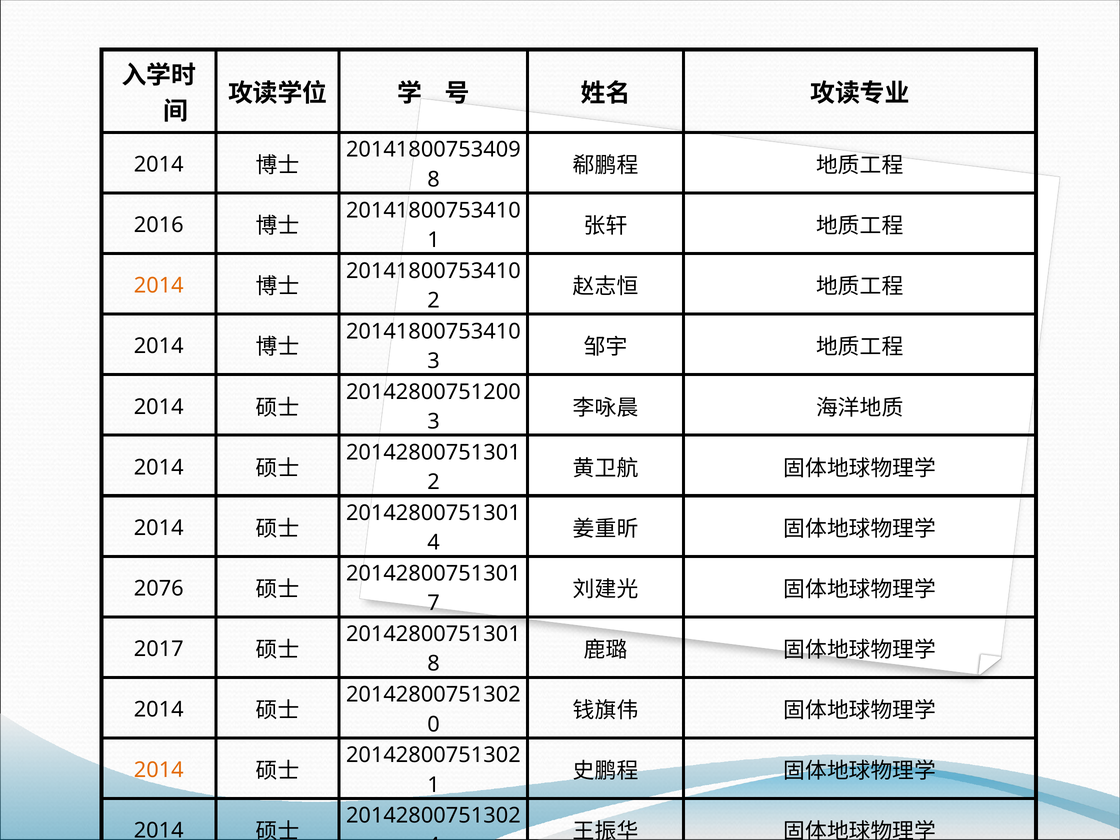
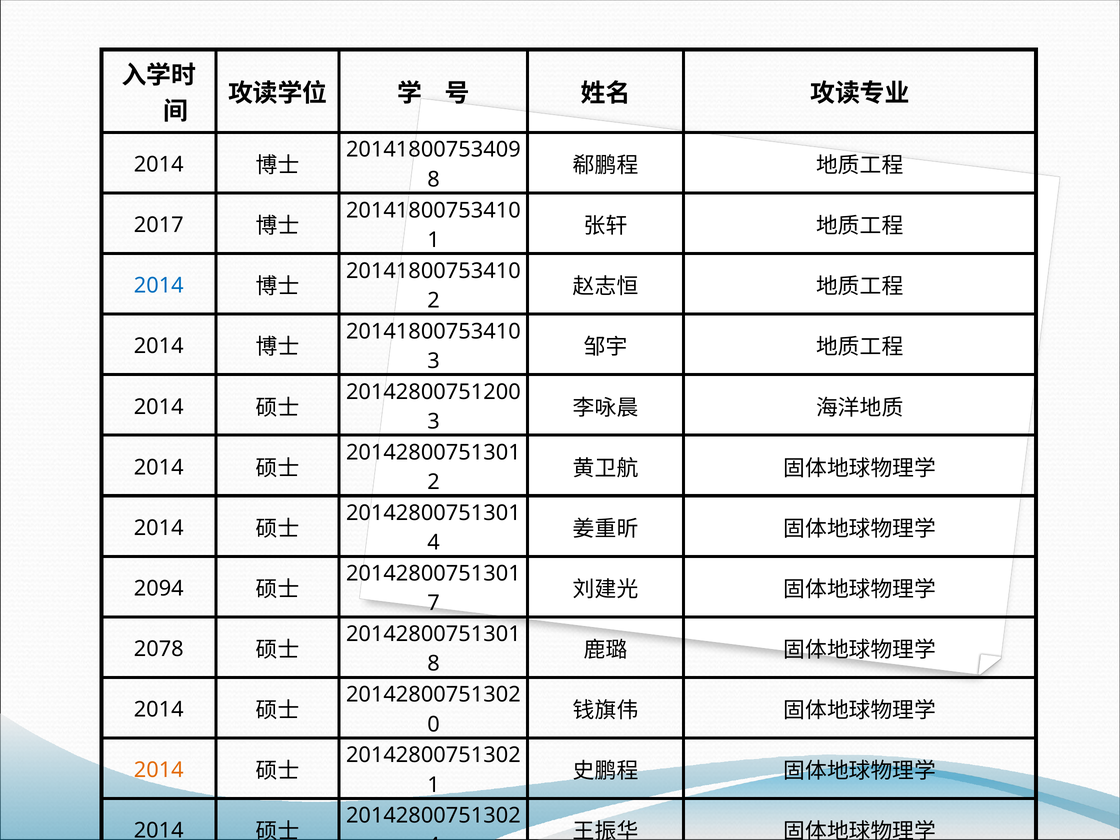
2016: 2016 -> 2017 (159, 225)
2014 colour: orange -> blue (159, 286)
2076: 2076 -> 2094 (159, 588)
2017: 2017 -> 2078 (159, 649)
